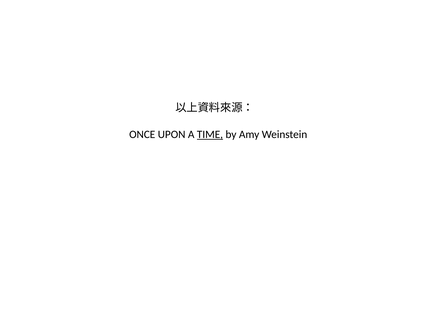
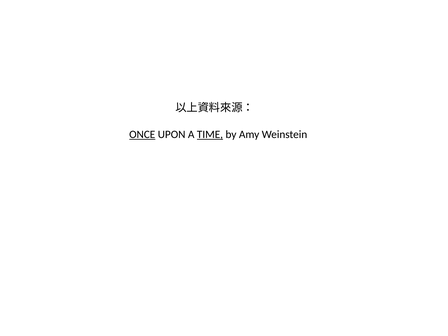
ONCE underline: none -> present (142, 135)
